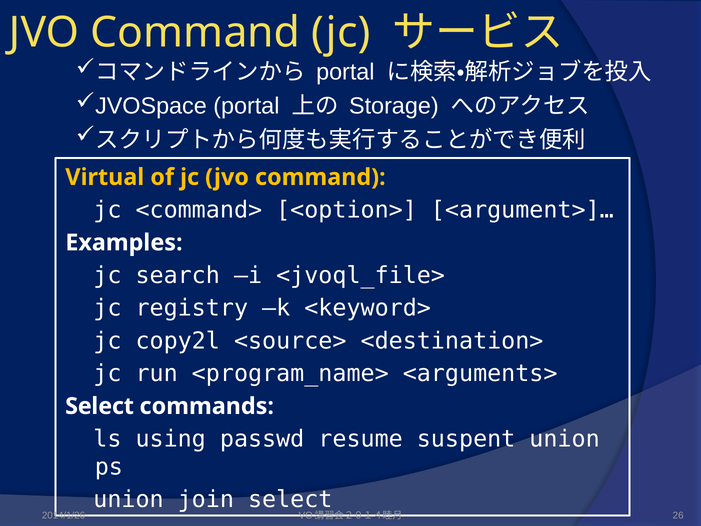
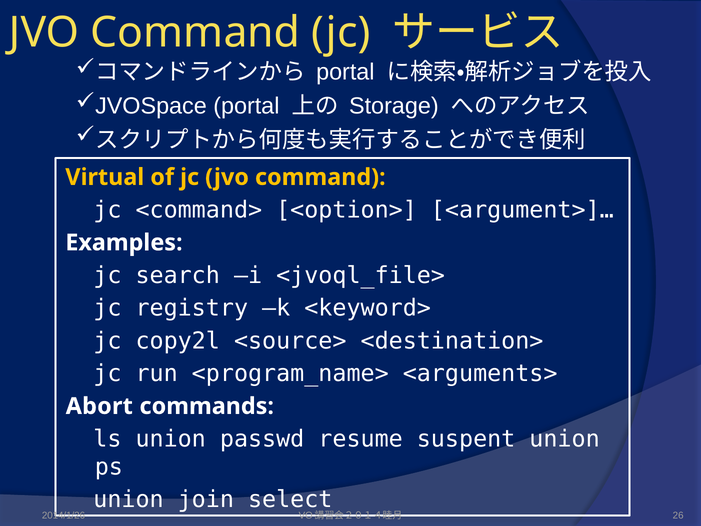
Select: Select -> Abort (99, 406)
ls using: using -> union (171, 439)
